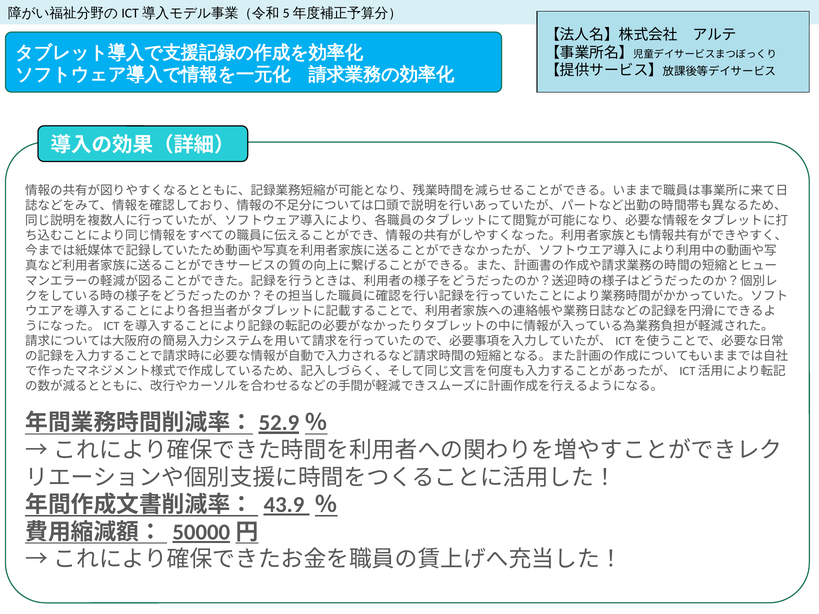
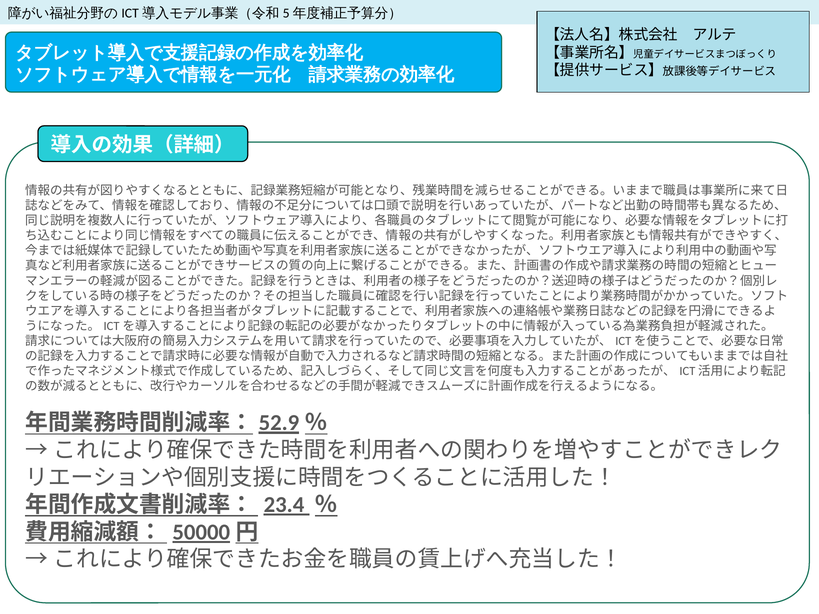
43.9: 43.9 -> 23.4 (284, 505)
